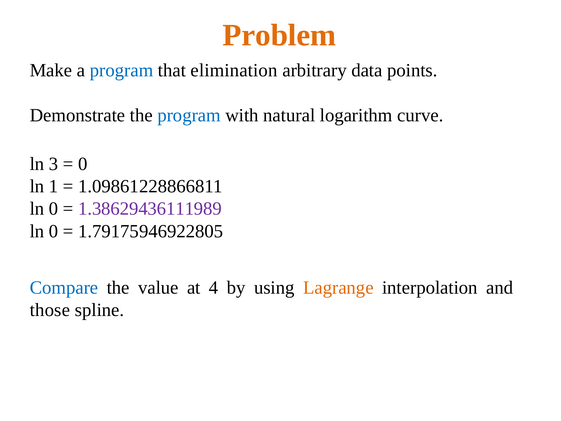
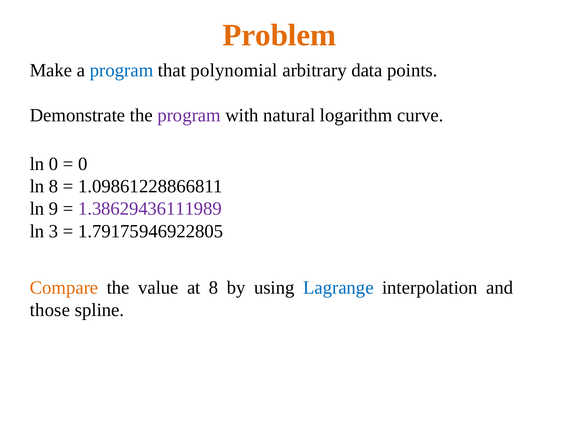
elimination: elimination -> polynomial (234, 70)
program colour: blue -> purple (189, 115)
ln 3: 3 -> 0 (54, 164)
ln 1: 1 -> 8 (54, 186)
0: 0 -> 9 (54, 209)
0: 0 -> 3 (54, 231)
Compare colour: blue -> orange (64, 287)
at 4: 4 -> 8 (214, 287)
Lagrange colour: orange -> blue (338, 287)
